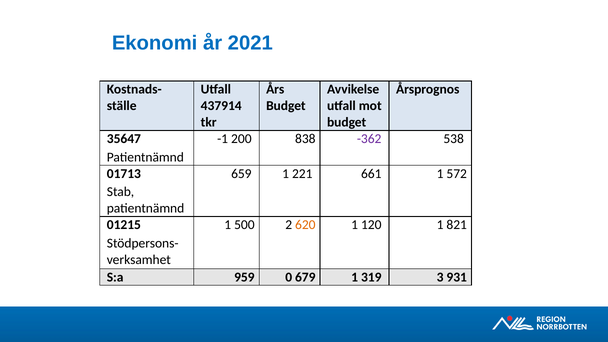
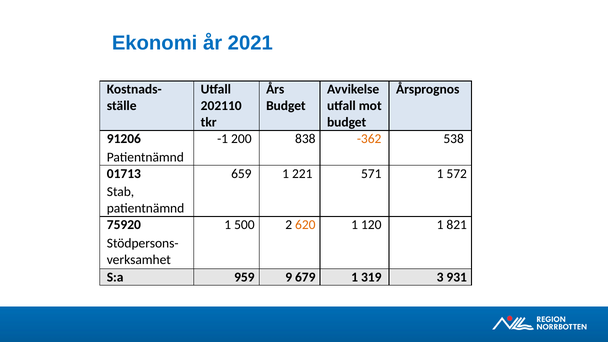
437914: 437914 -> 202110 (221, 106)
35647: 35647 -> 91206 (124, 139)
-362 colour: purple -> orange (369, 139)
661: 661 -> 571 (371, 174)
01215: 01215 -> 75920 (124, 225)
0: 0 -> 9 (289, 277)
